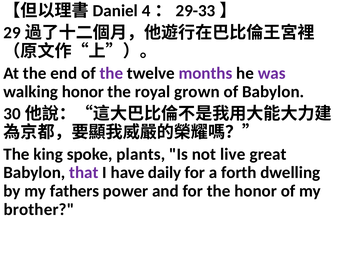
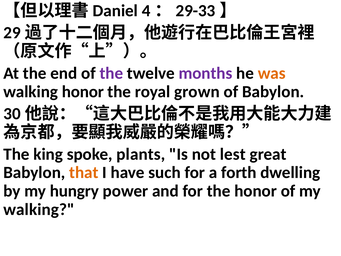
was colour: purple -> orange (272, 73)
live: live -> lest (233, 154)
that colour: purple -> orange (84, 172)
daily: daily -> such (164, 172)
fathers: fathers -> hungry (74, 191)
brother: brother -> walking (39, 209)
